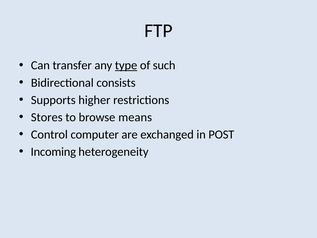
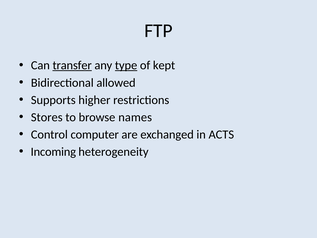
transfer underline: none -> present (72, 65)
such: such -> kept (164, 65)
consists: consists -> allowed (116, 83)
means: means -> names (135, 117)
POST: POST -> ACTS (221, 134)
